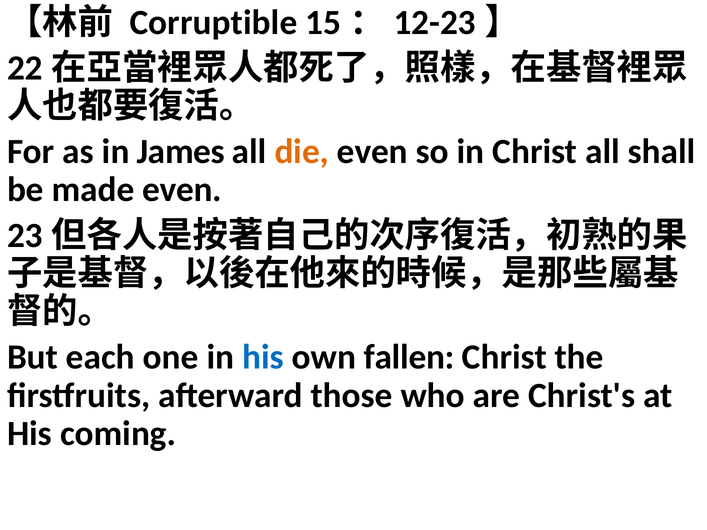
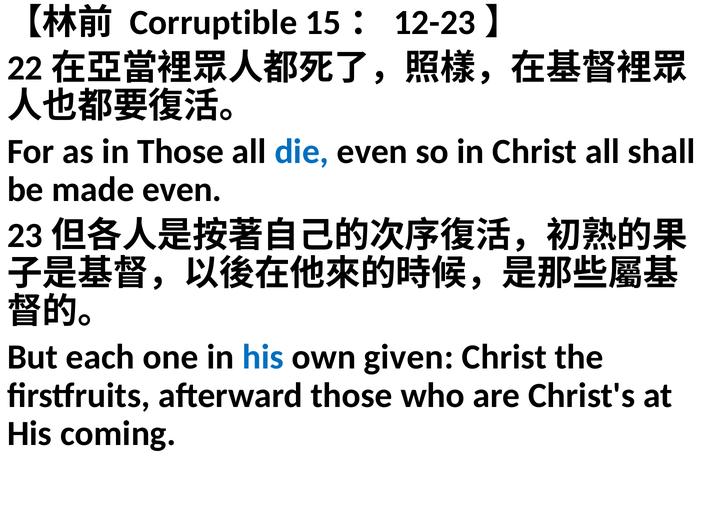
in James: James -> Those (181, 152)
die colour: orange -> blue (302, 152)
fallen: fallen -> given (409, 357)
